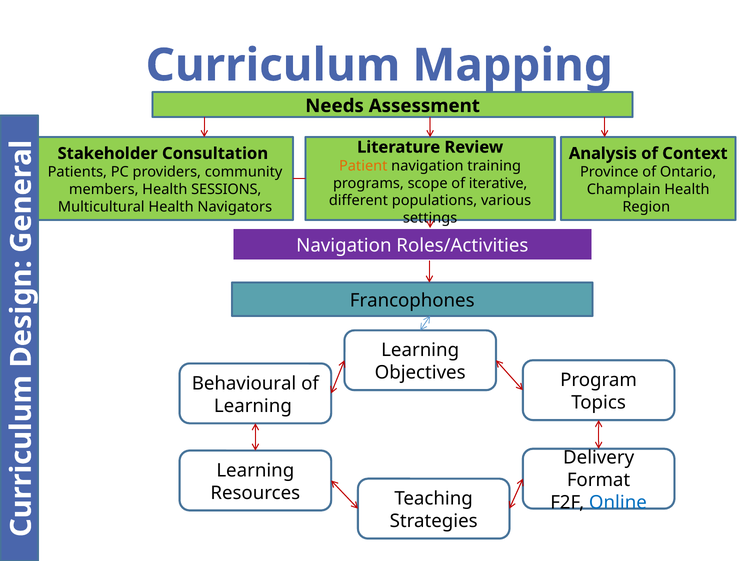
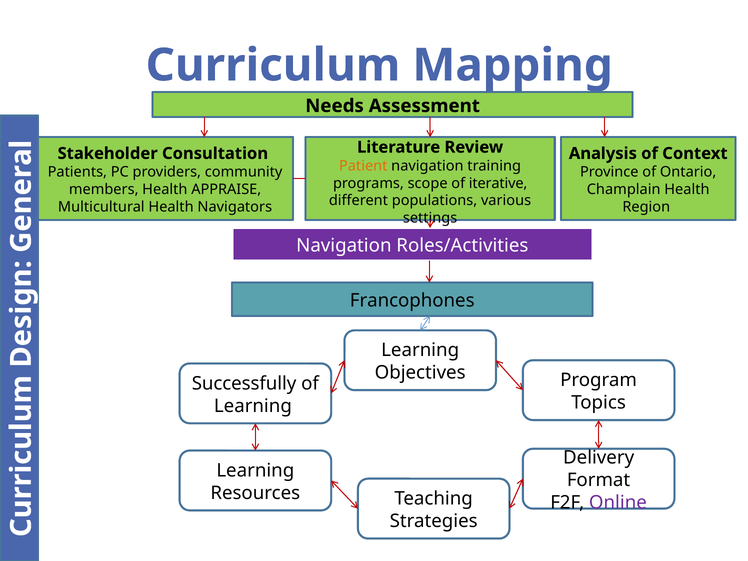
SESSIONS: SESSIONS -> APPRAISE (226, 189)
Behavioural: Behavioural -> Successfully (244, 383)
Online colour: blue -> purple (618, 502)
